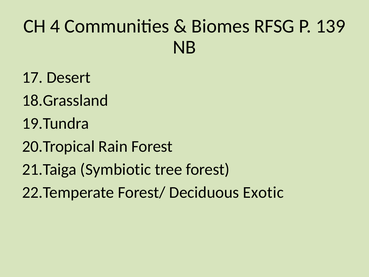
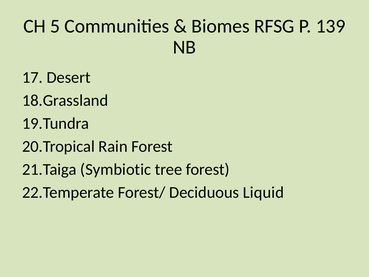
4: 4 -> 5 (55, 26)
Exotic: Exotic -> Liquid (263, 192)
